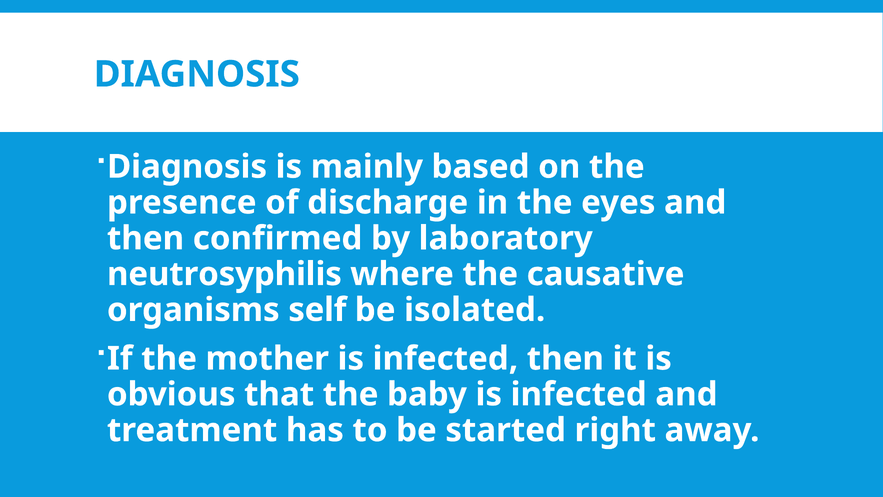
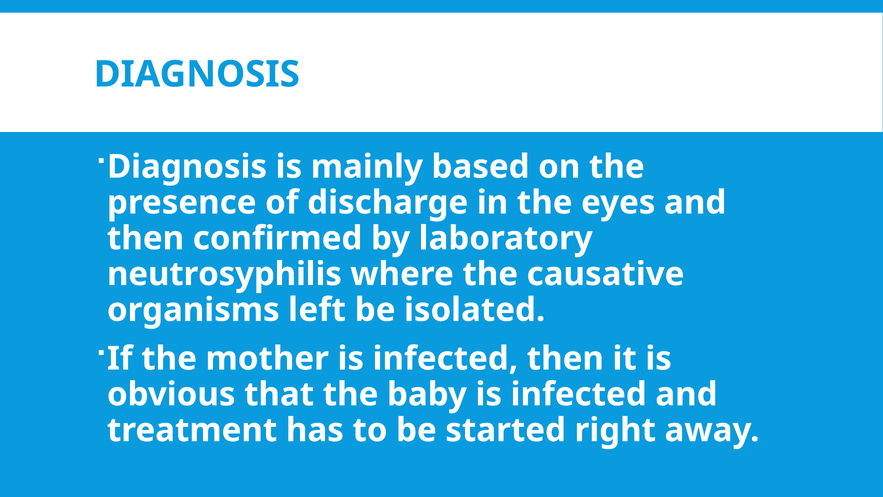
self: self -> left (317, 310)
